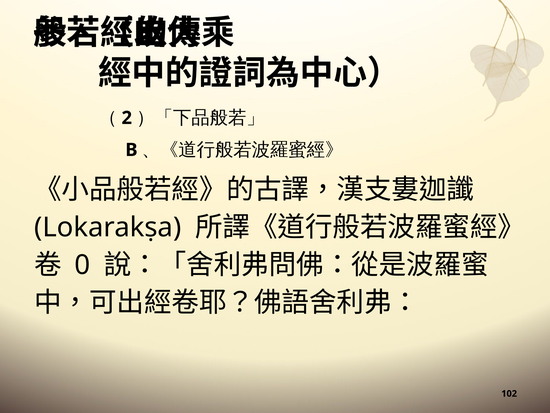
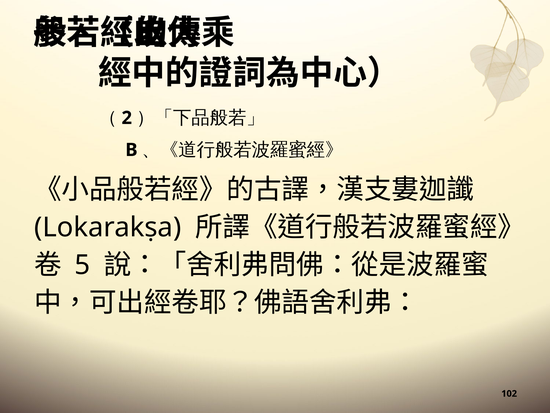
0: 0 -> 5 (82, 265)
